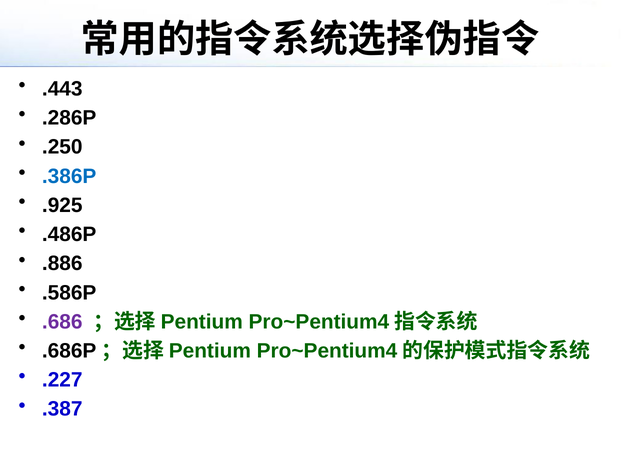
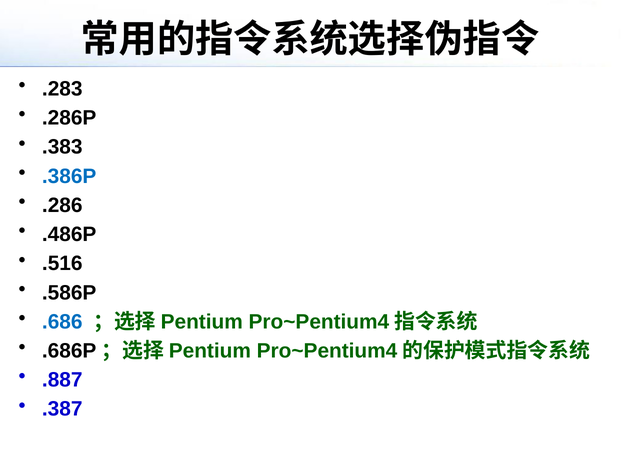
.443: .443 -> .283 (62, 89)
.250: .250 -> .383 (62, 147)
.925: .925 -> .286 (62, 206)
.886: .886 -> .516 (62, 264)
.686 colour: purple -> blue (62, 322)
.227: .227 -> .887 (62, 381)
